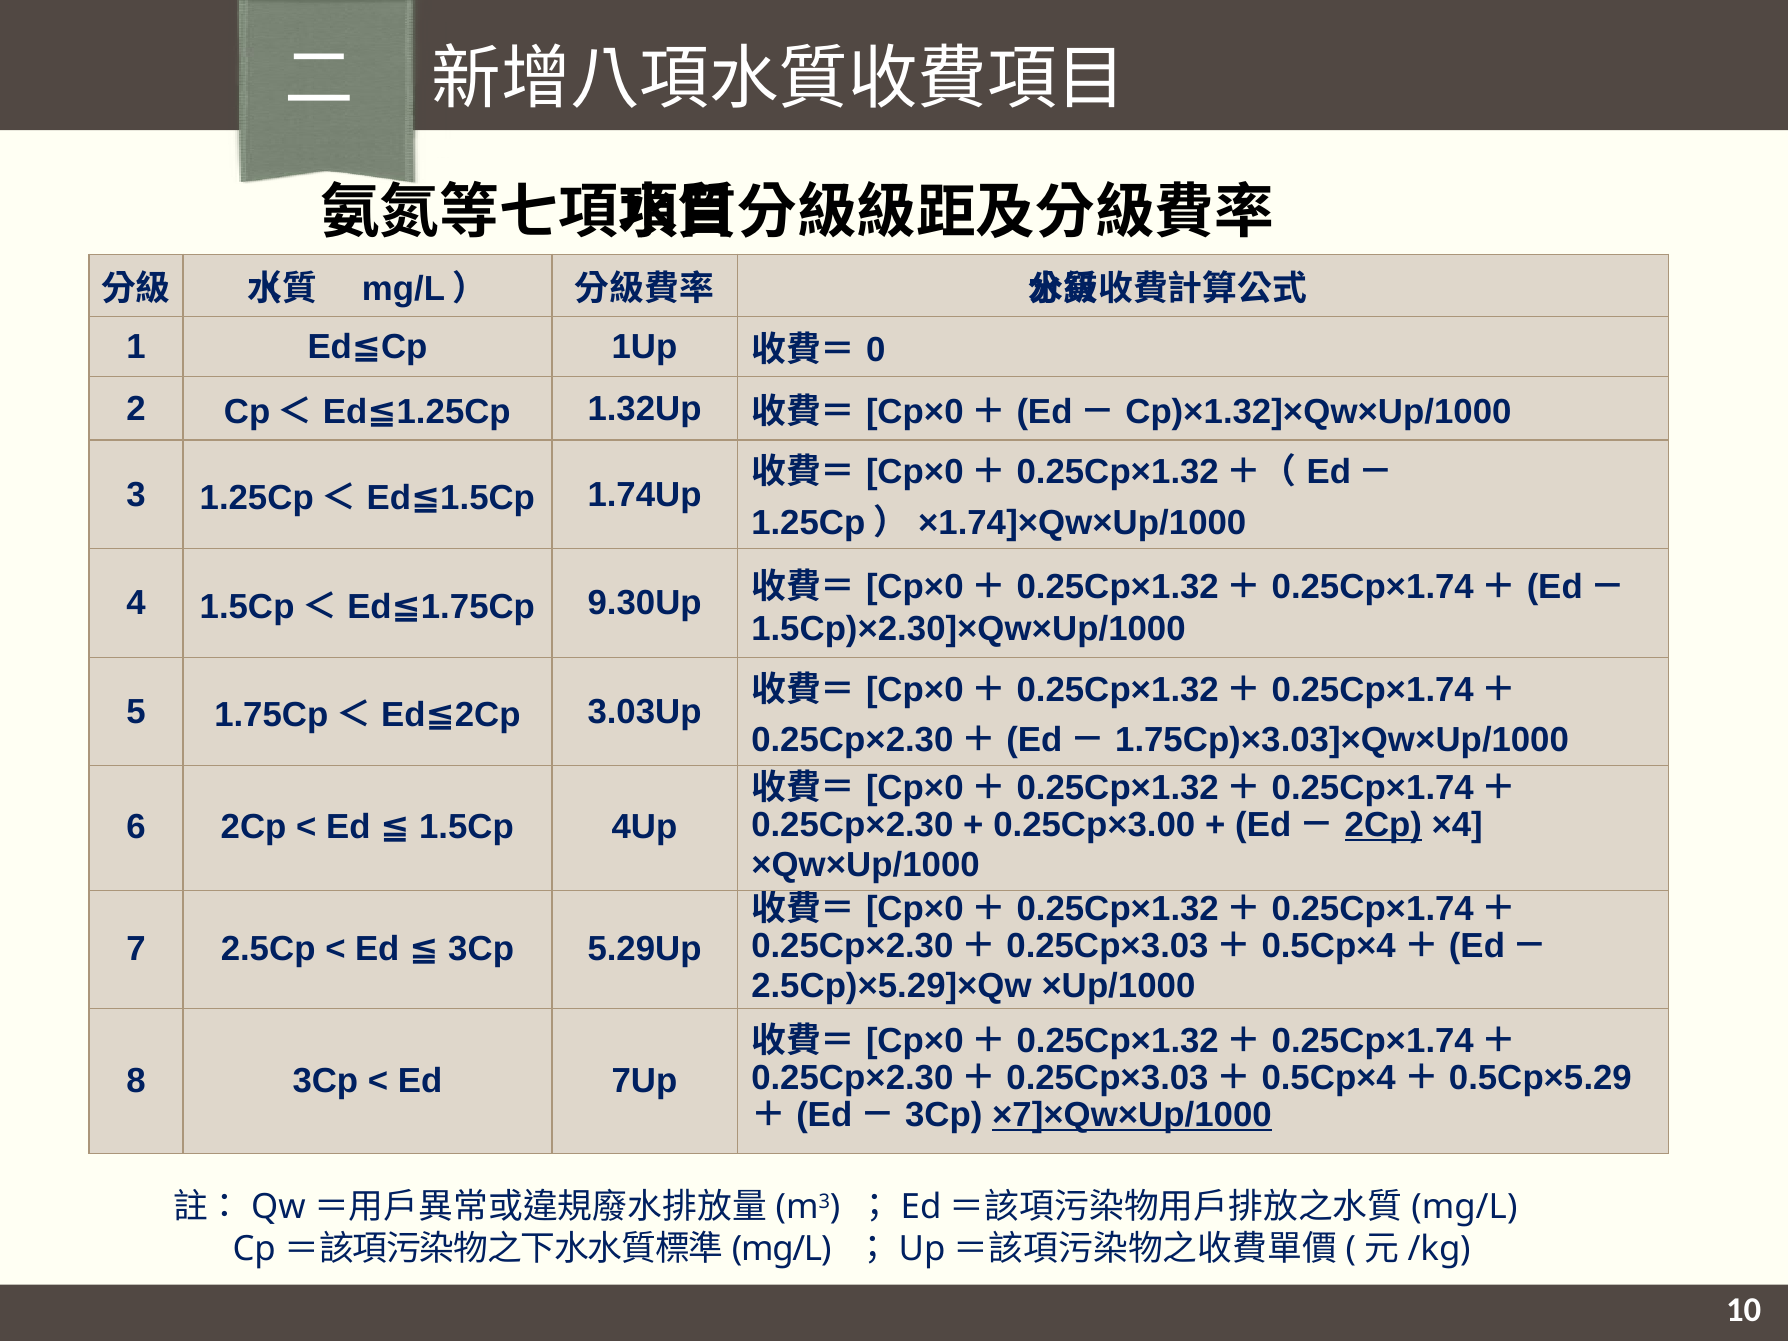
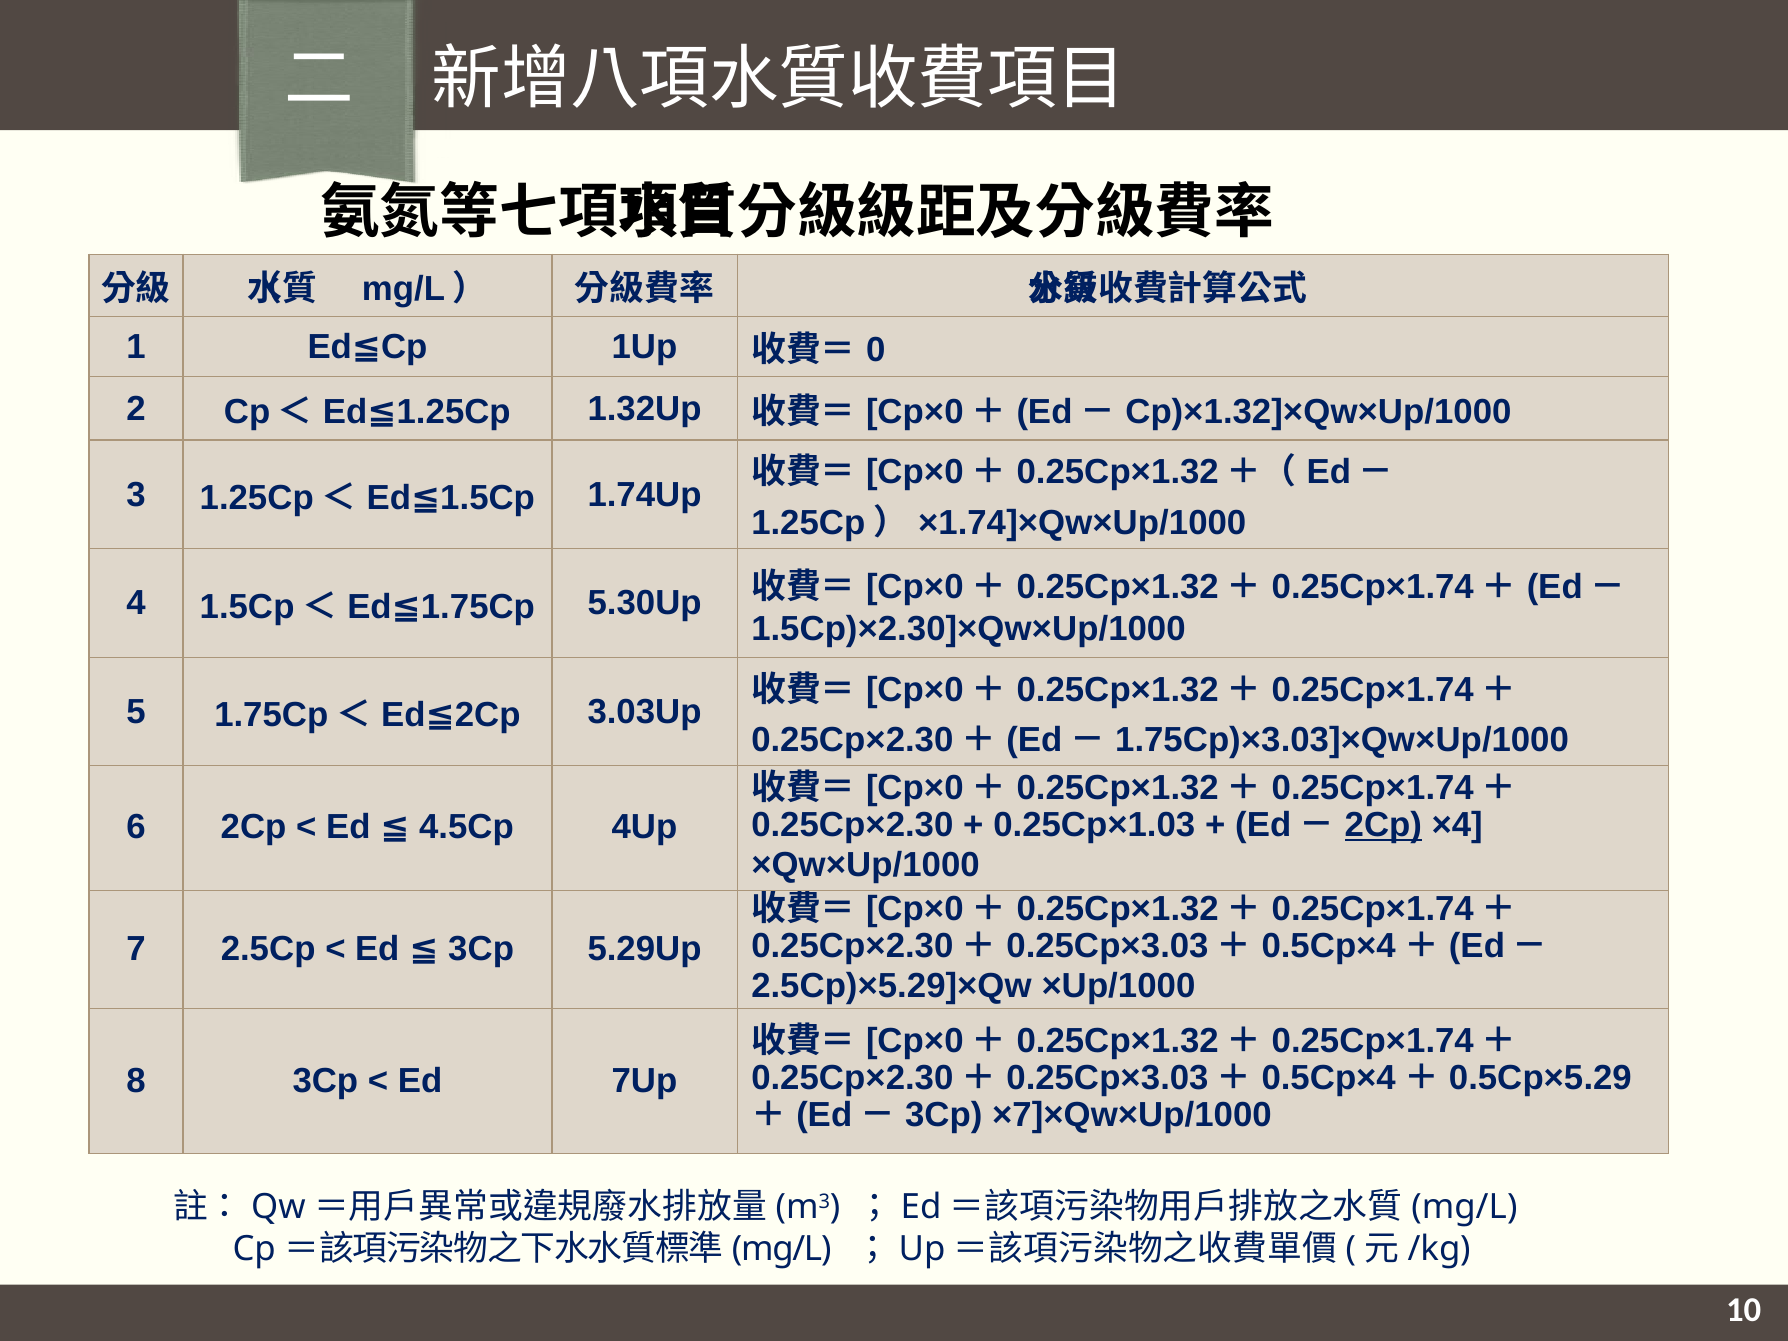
9.30Up: 9.30Up -> 5.30Up (645, 603)
0.25Cp×3.00: 0.25Cp×3.00 -> 0.25Cp×1.03 (1094, 825)
1.5Cp: 1.5Cp -> 4.5Cp (466, 827)
×7]×Qw×Up/1000 underline: present -> none (1132, 1115)
